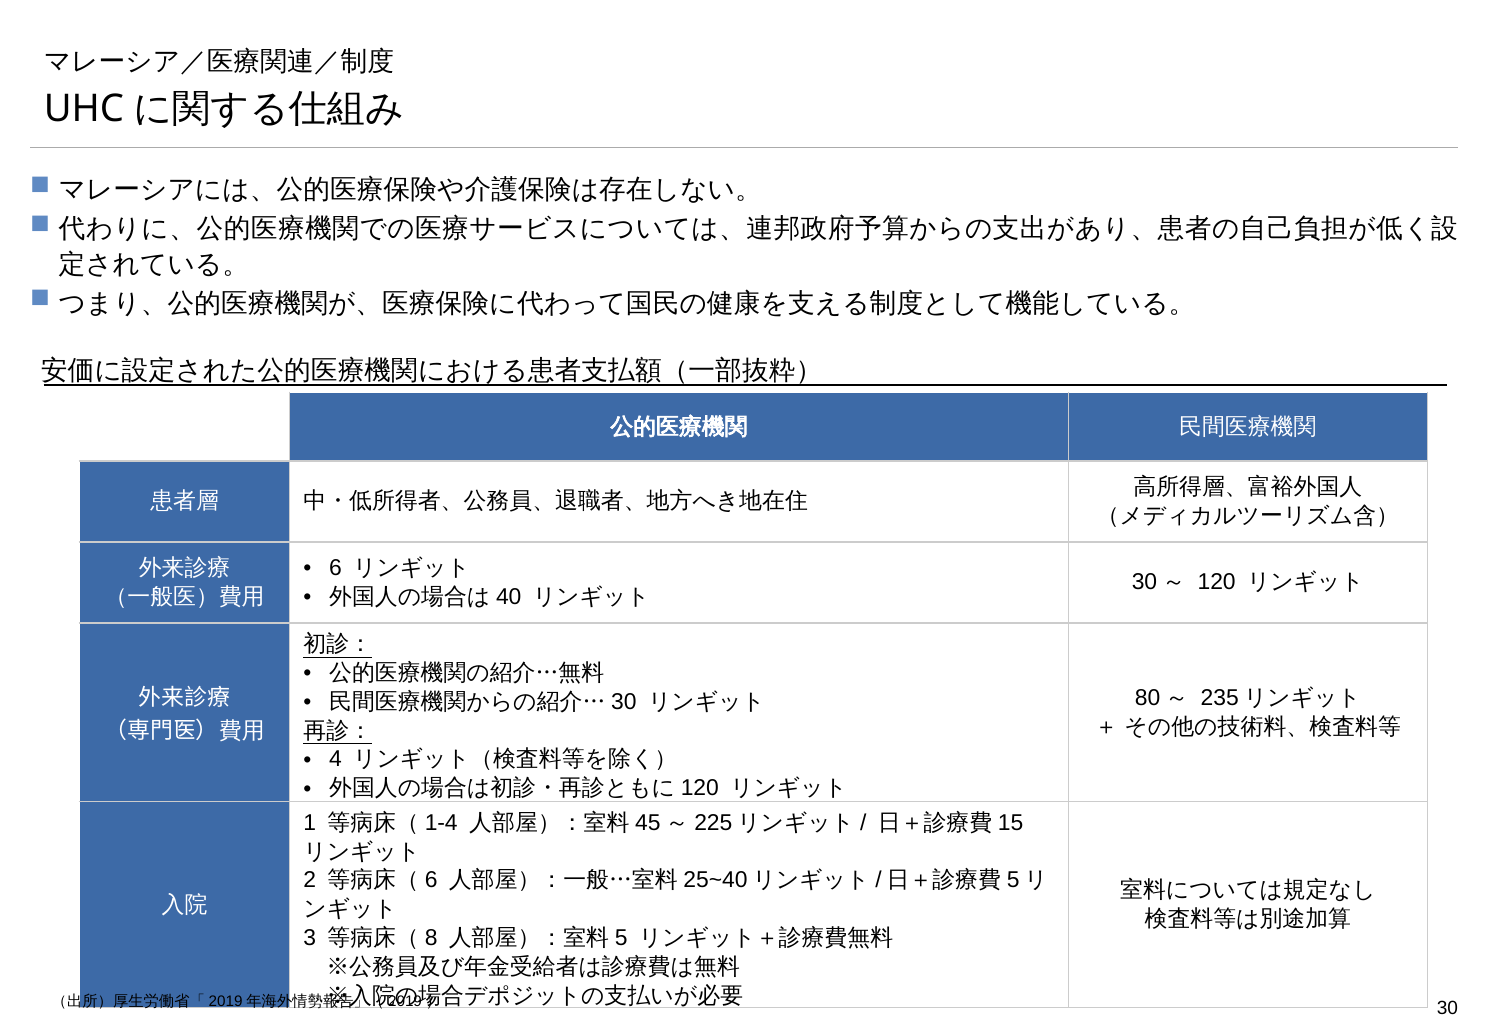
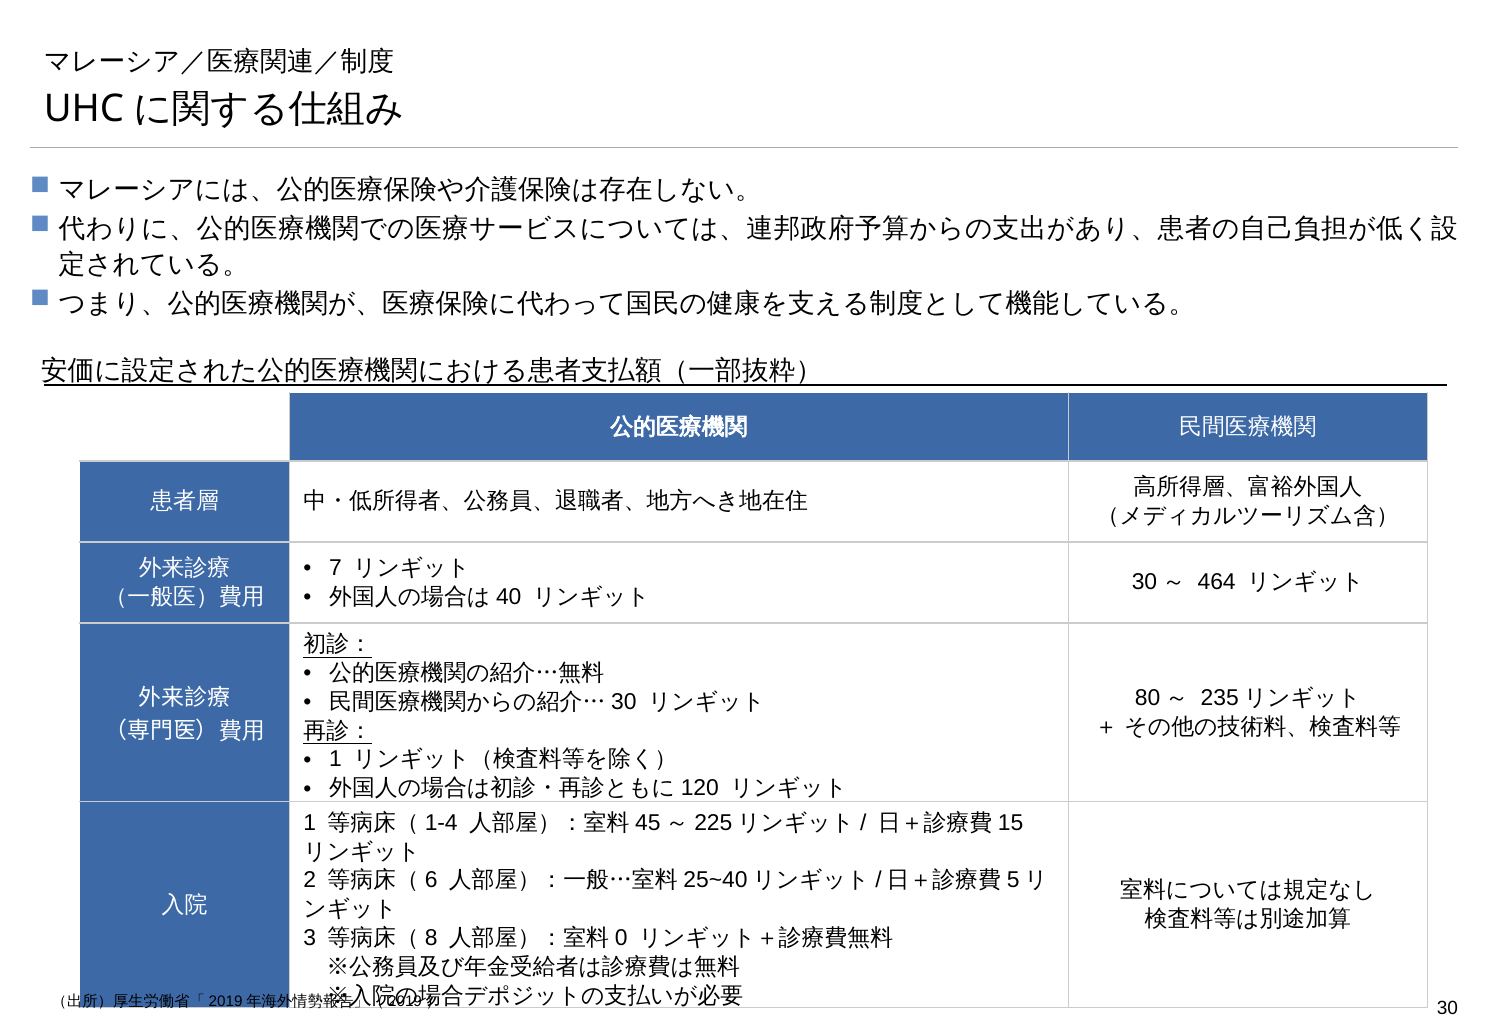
6: 6 -> 7 (336, 568)
120: 120 -> 464 (1217, 582)
4: 4 -> 1 (336, 760)
5: 5 -> 0 (621, 938)
